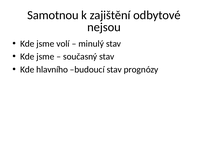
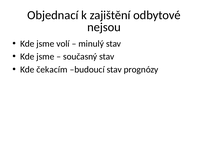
Samotnou: Samotnou -> Objednací (53, 15)
hlavního: hlavního -> čekacím (52, 70)
